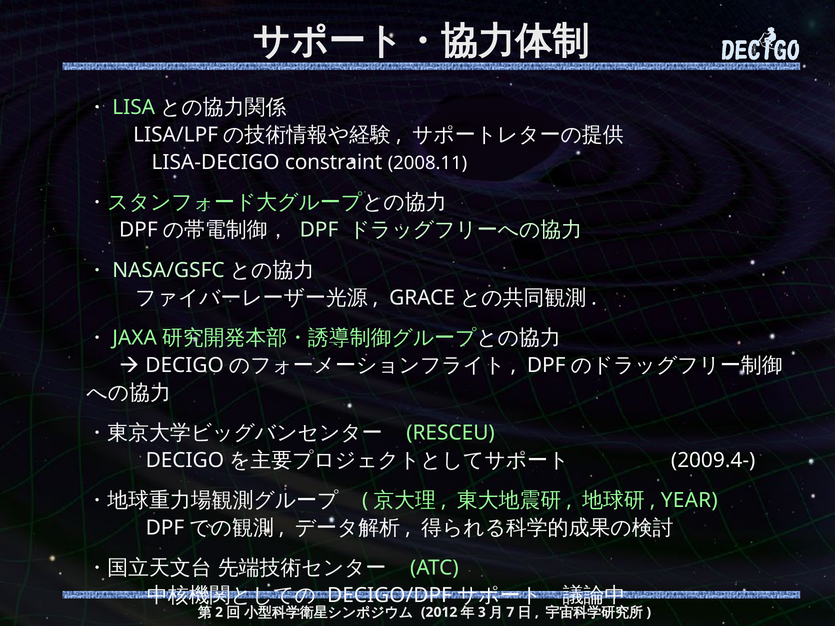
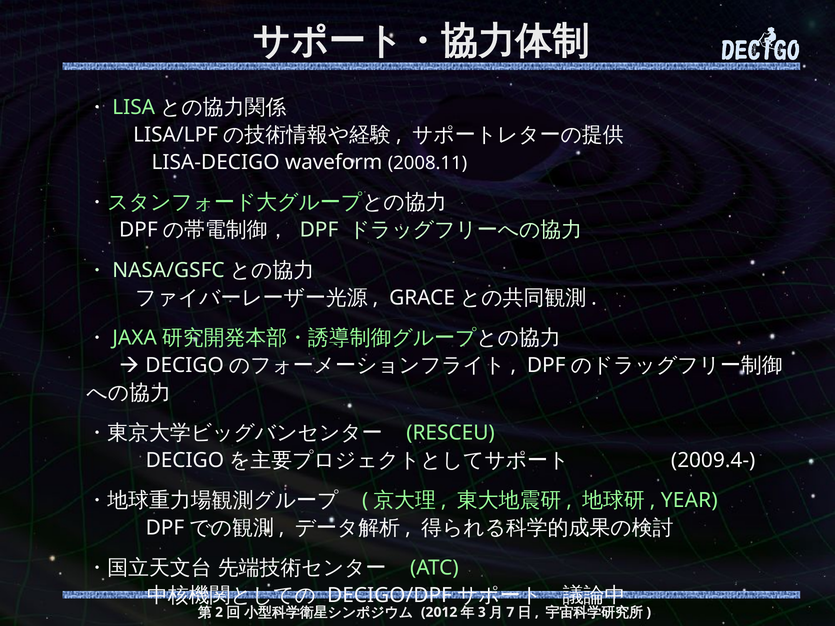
constraint: constraint -> waveform (334, 163)
